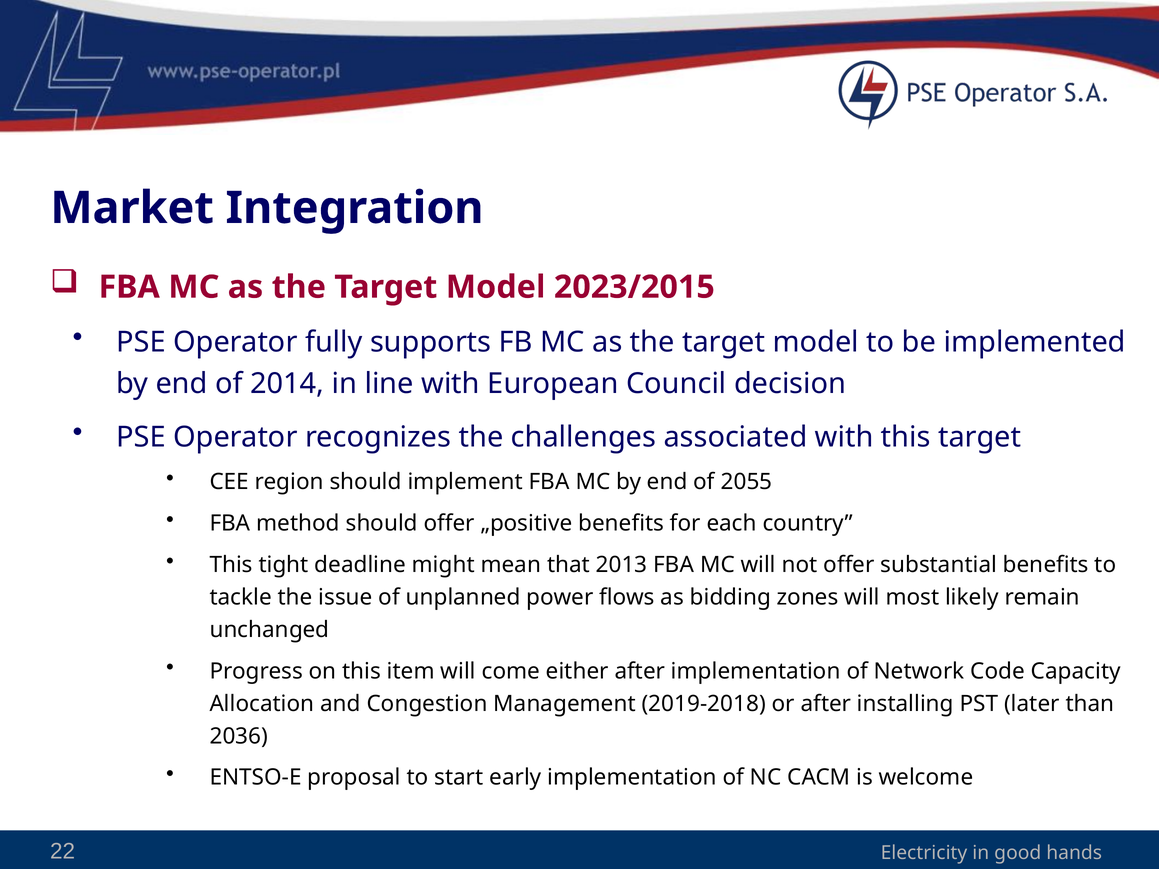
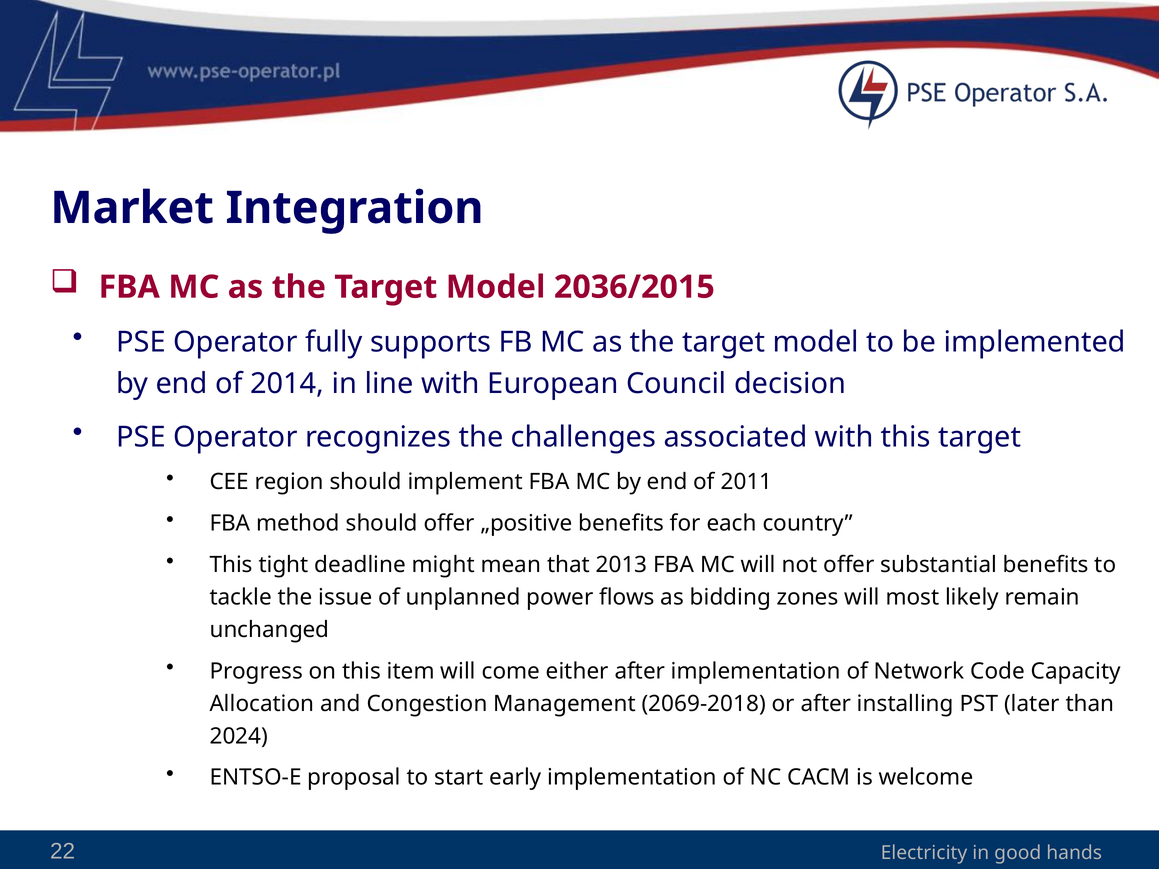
2023/2015: 2023/2015 -> 2036/2015 (634, 287)
2055: 2055 -> 2011 (747, 482)
2019-2018: 2019-2018 -> 2069-2018 (704, 704)
2036: 2036 -> 2024 (239, 736)
